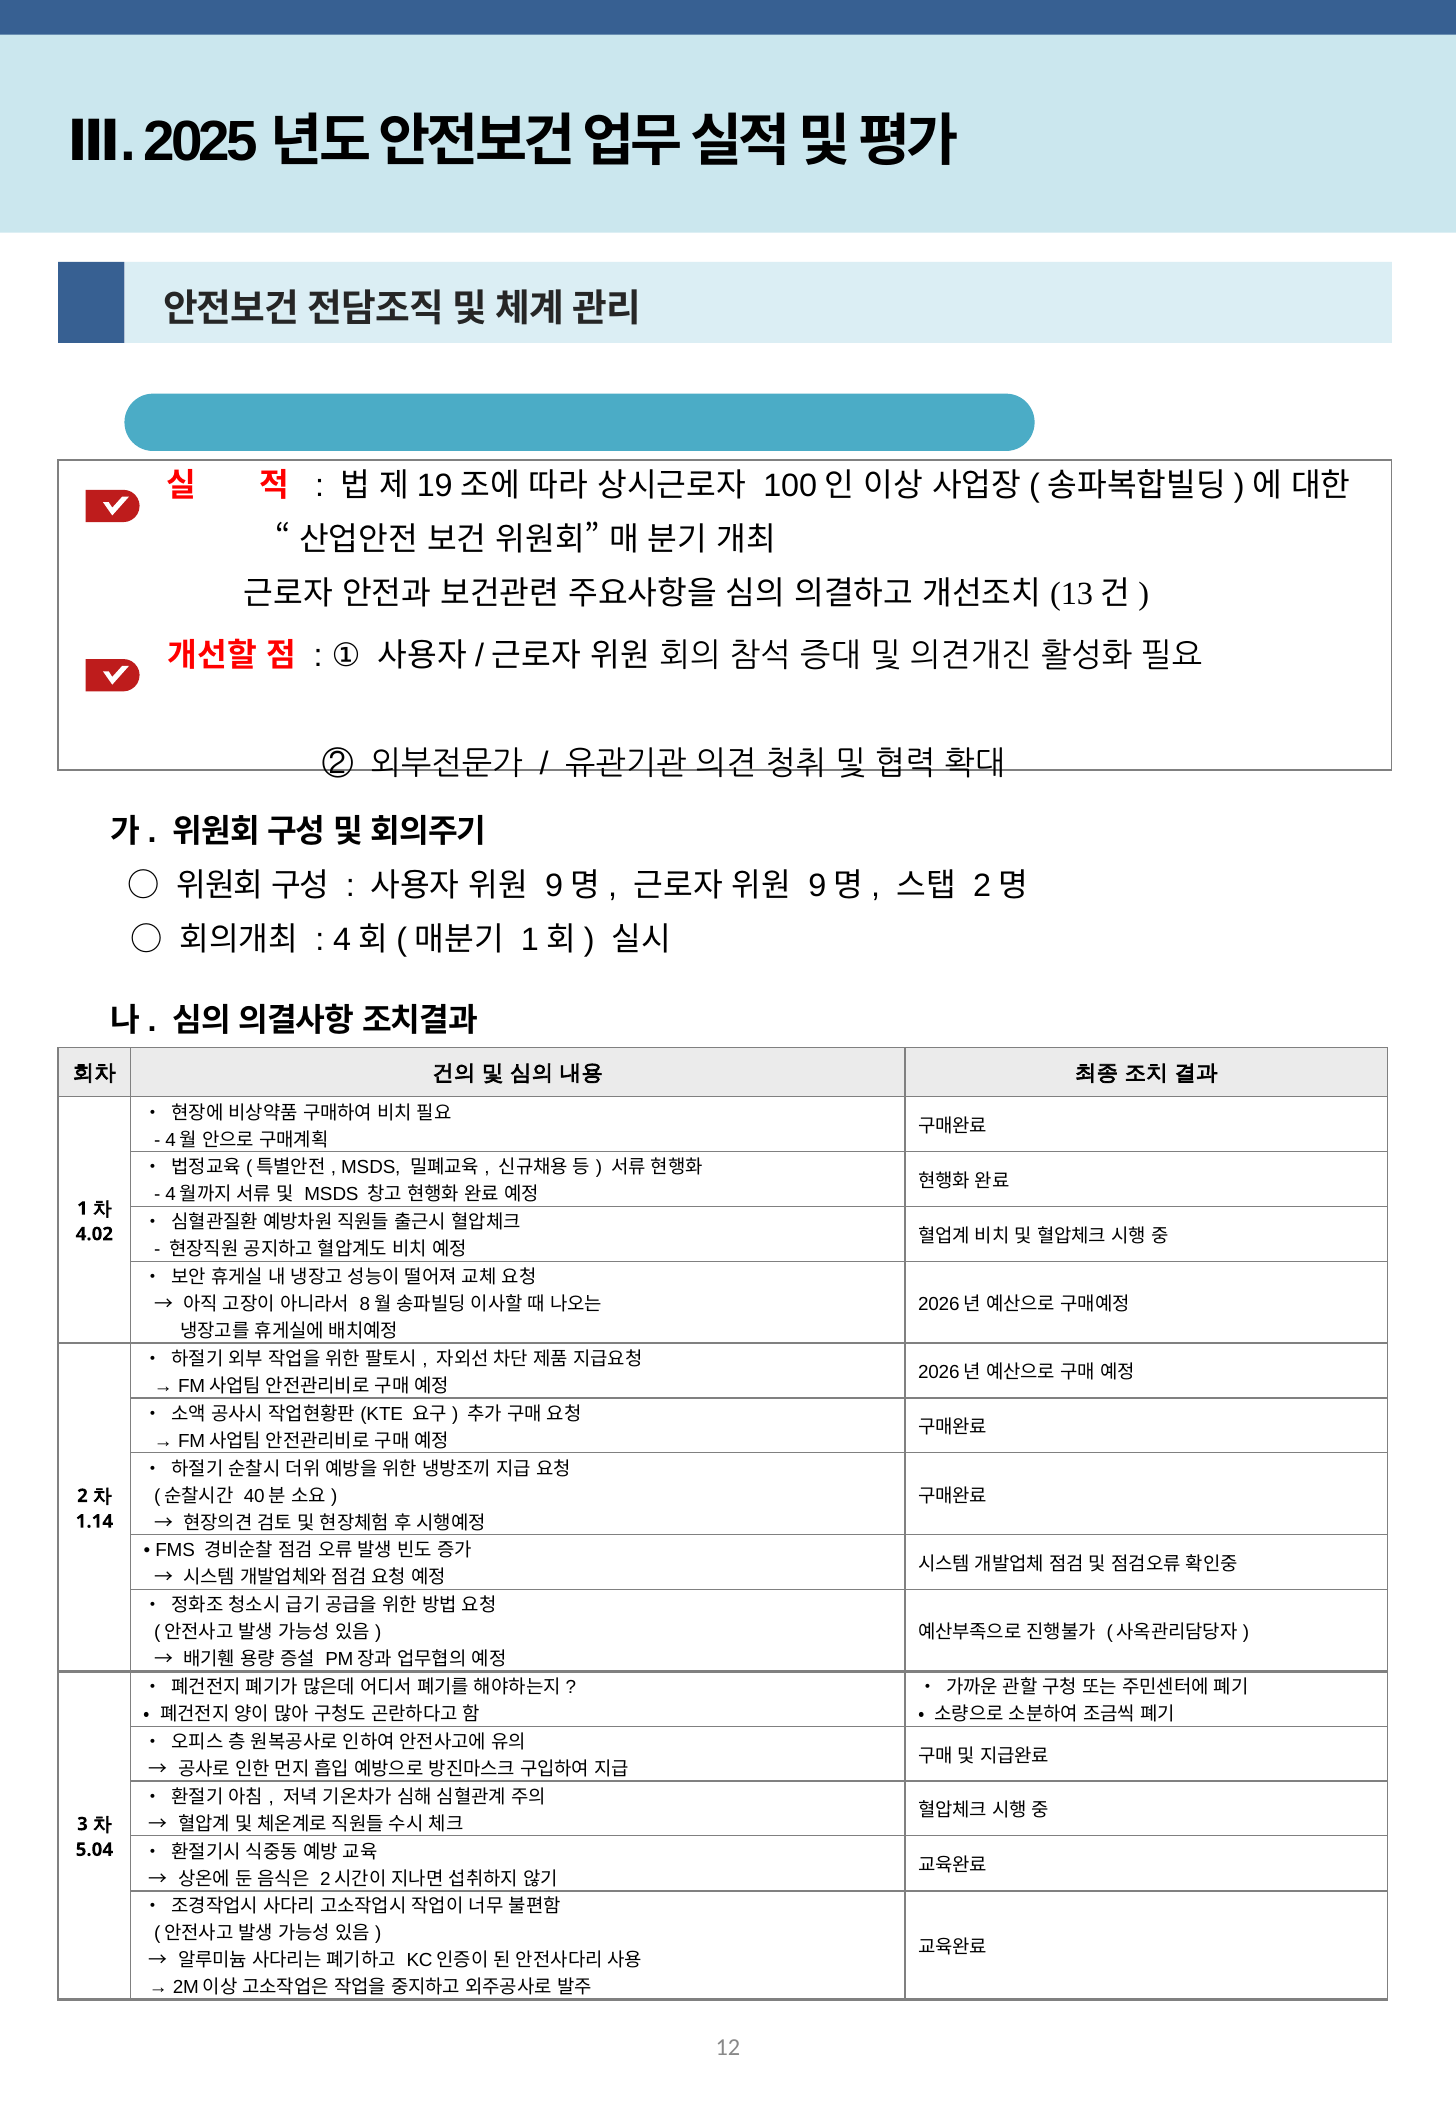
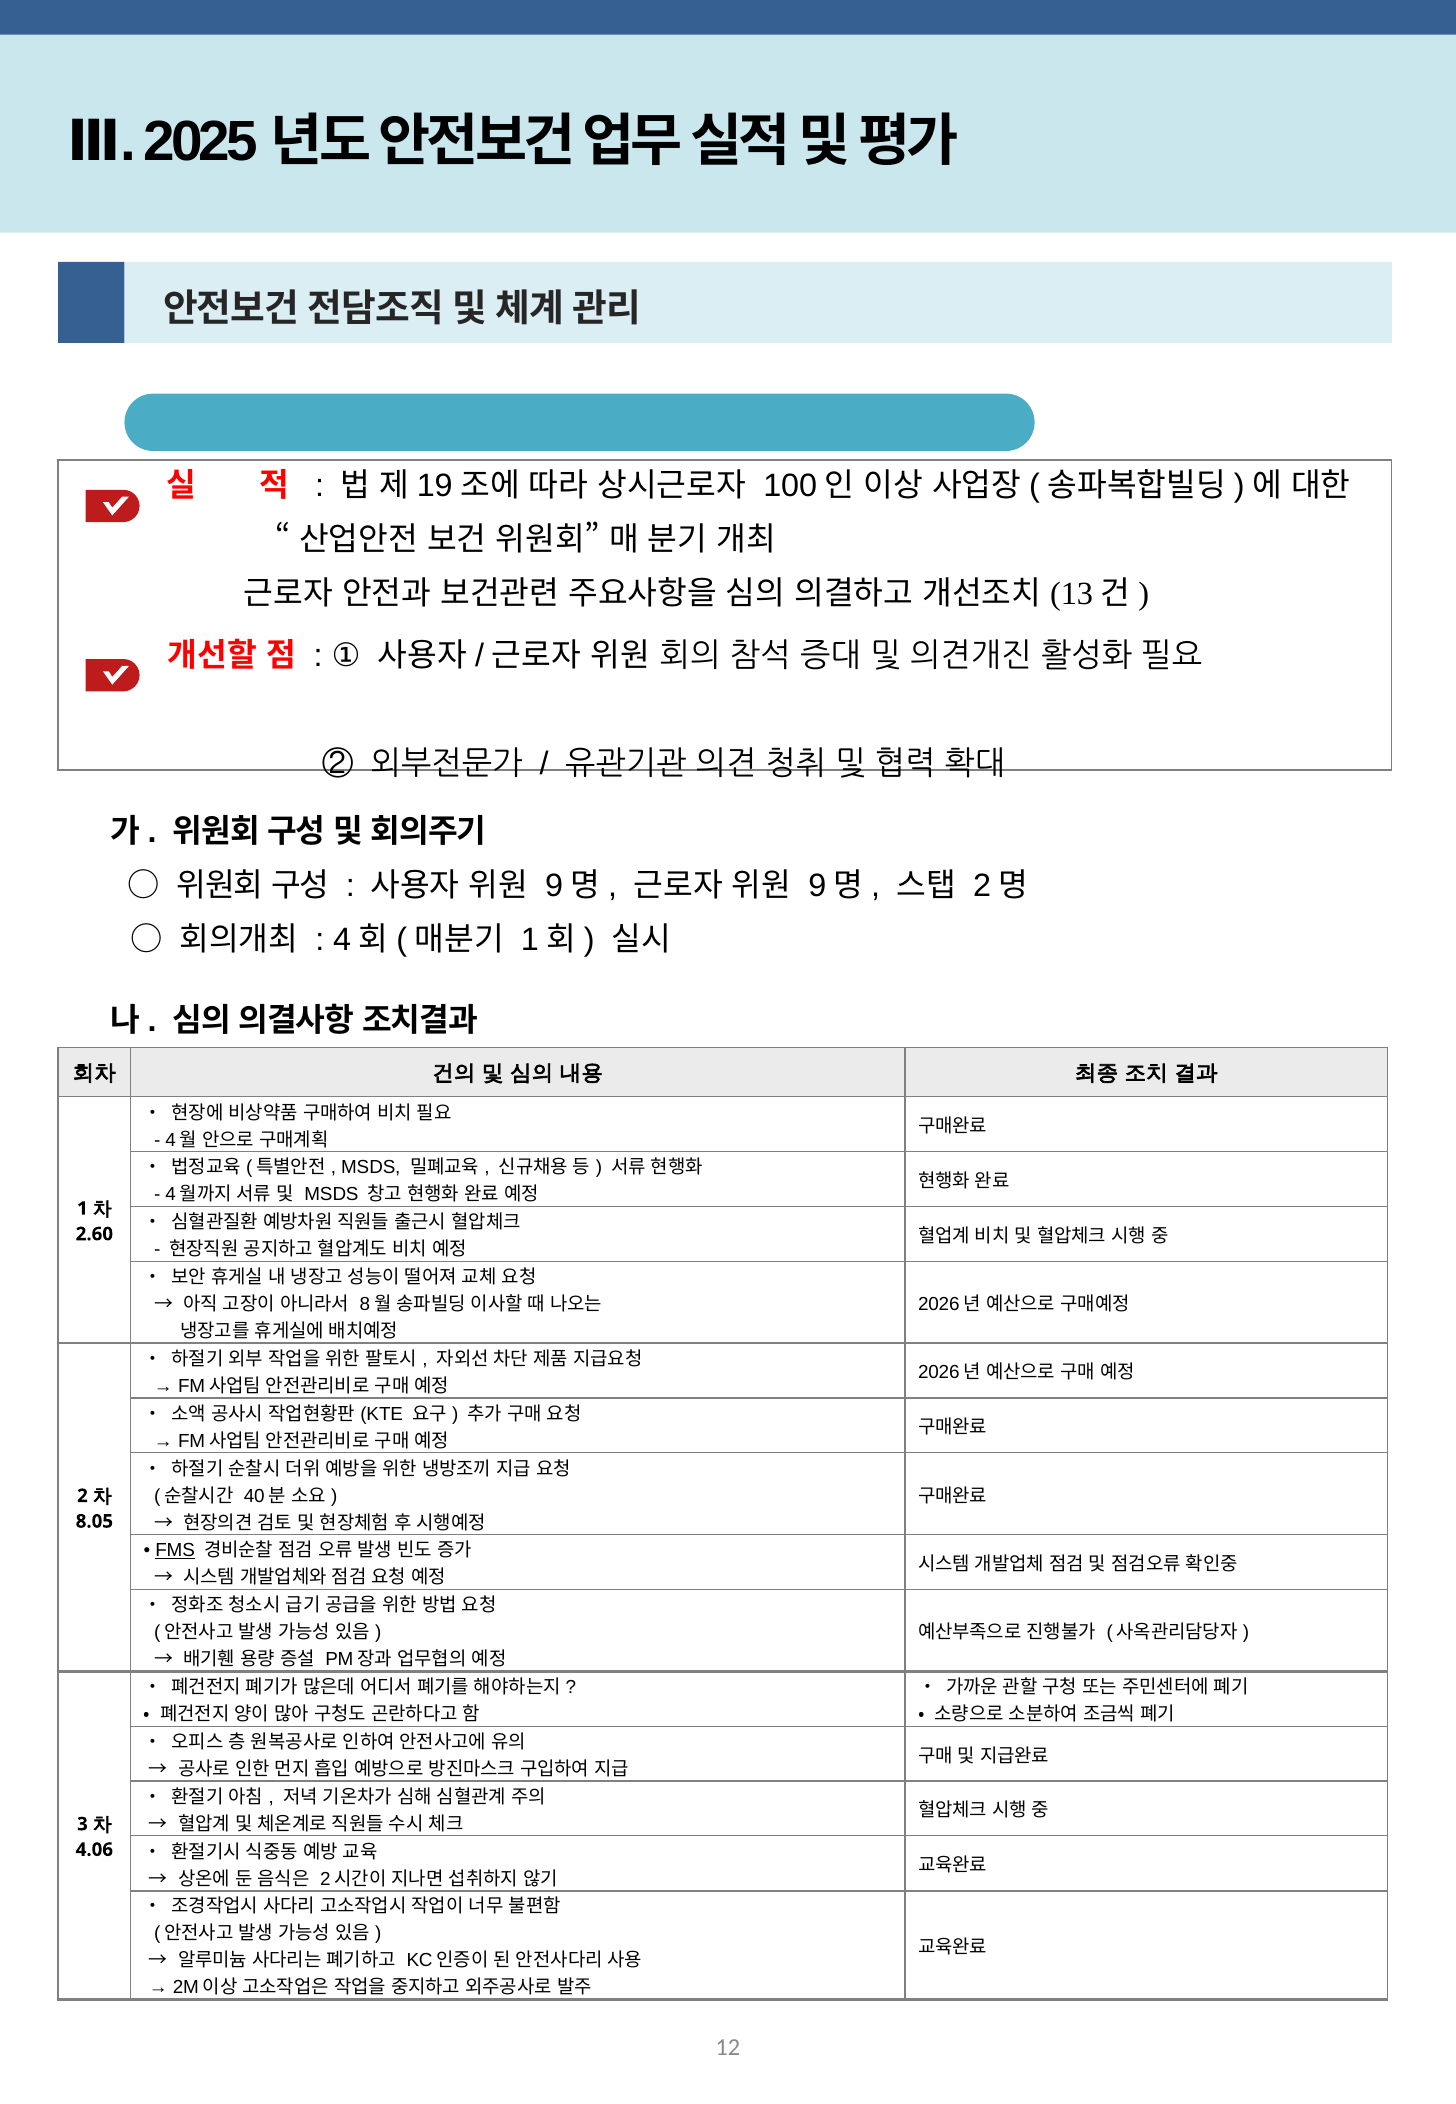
4.02: 4.02 -> 2.60 (94, 1234)
1.14: 1.14 -> 8.05 (94, 1521)
FMS underline: none -> present (175, 1550)
5.04: 5.04 -> 4.06 (94, 1849)
